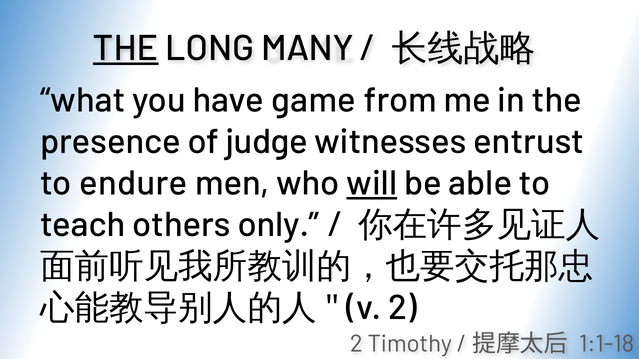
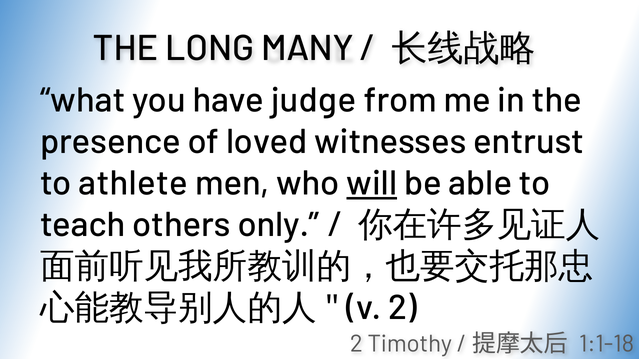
THE underline: present -> none (126, 48)
game: game -> judge (314, 101)
judge: judge -> loved (267, 142)
endure: endure -> athlete (133, 184)
